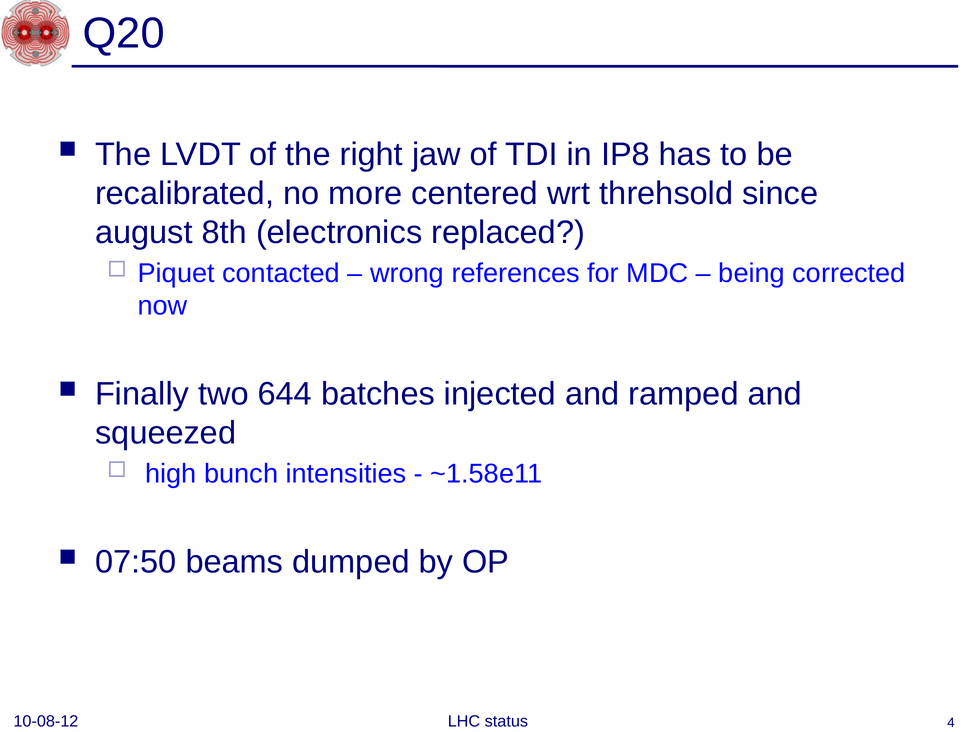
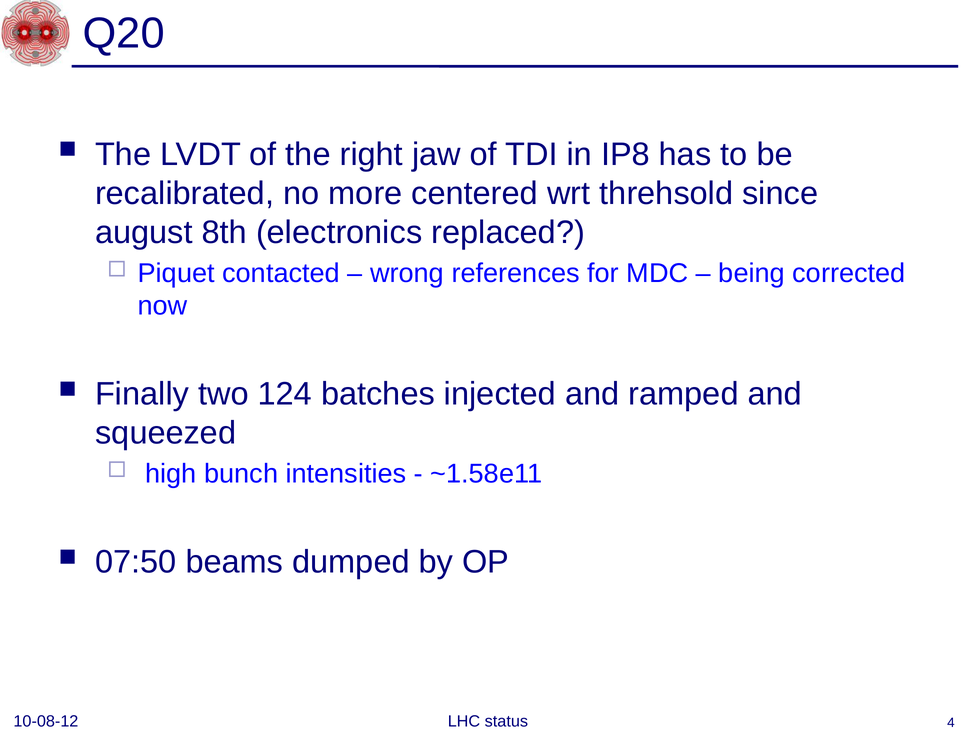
644: 644 -> 124 (285, 394)
